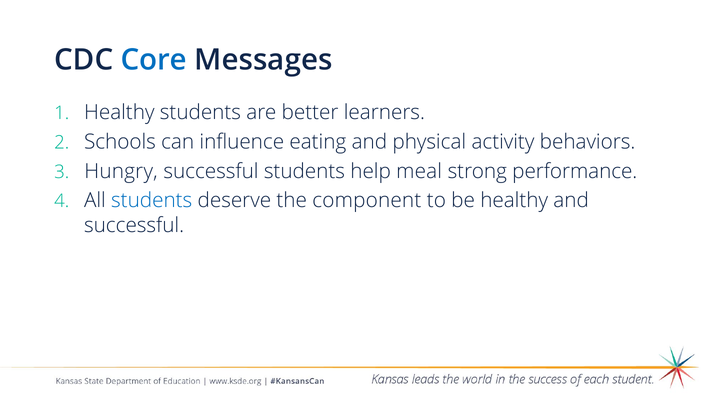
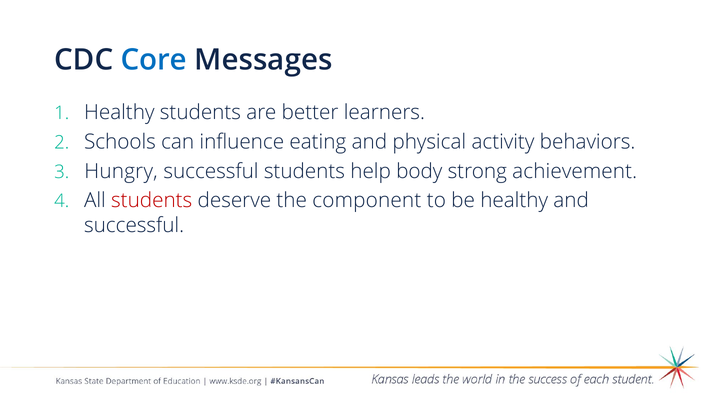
meal: meal -> body (419, 171)
performance: performance -> achievement (575, 171)
students colour: blue -> red (152, 200)
